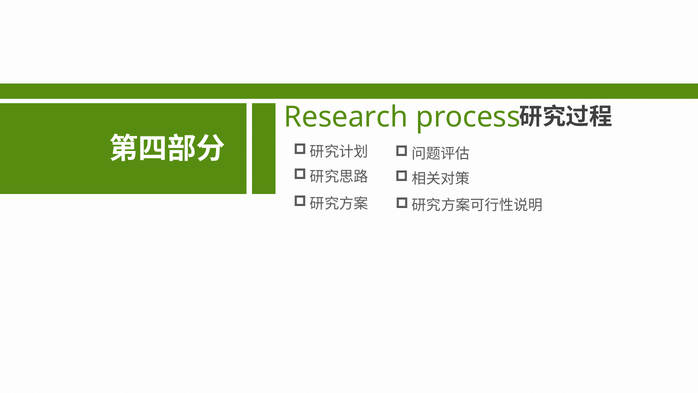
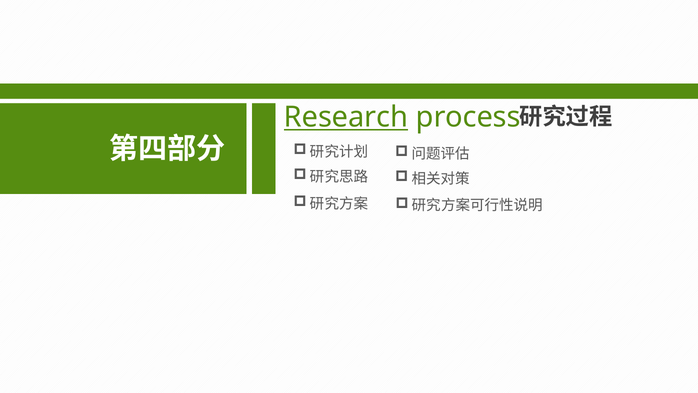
Research underline: none -> present (346, 117)
